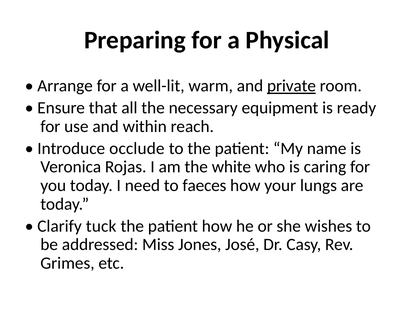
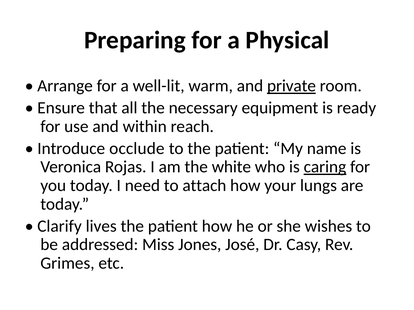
caring underline: none -> present (325, 167)
faeces: faeces -> attach (204, 186)
tuck: tuck -> lives (101, 226)
